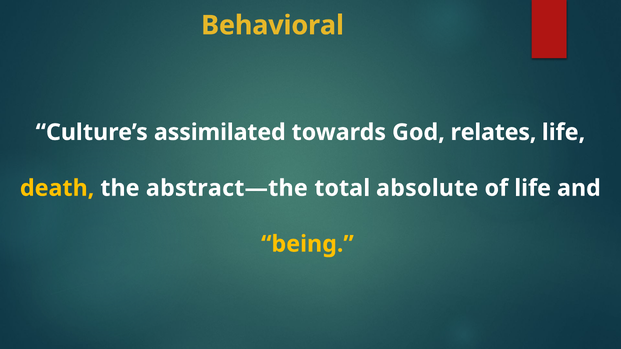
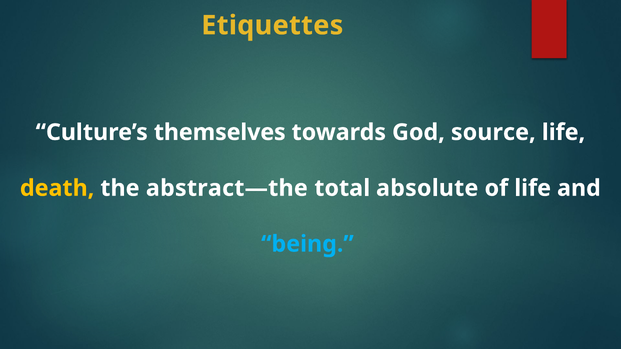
Behavioral: Behavioral -> Etiquettes (272, 25)
assimilated: assimilated -> themselves (220, 132)
relates: relates -> source (493, 132)
being colour: yellow -> light blue (307, 244)
